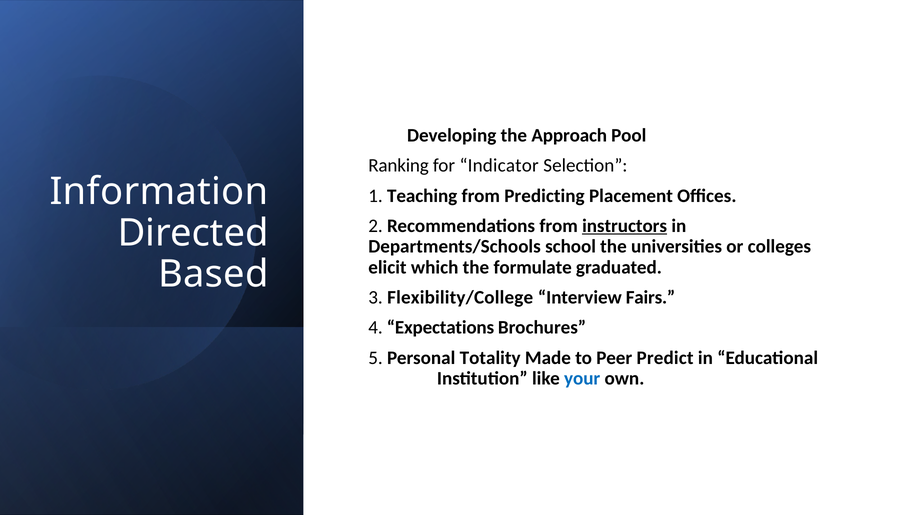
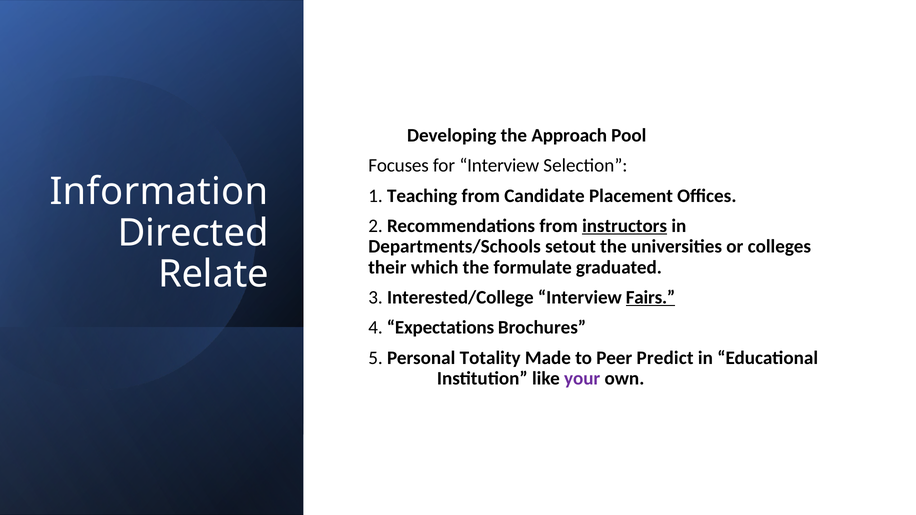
Ranking: Ranking -> Focuses (399, 166)
for Indicator: Indicator -> Interview (499, 166)
Predicting: Predicting -> Candidate (544, 196)
school: school -> setout (571, 247)
elicit: elicit -> their (387, 267)
Based: Based -> Relate (214, 274)
Flexibility/College: Flexibility/College -> Interested/College (460, 298)
Fairs underline: none -> present (651, 298)
your colour: blue -> purple (582, 379)
